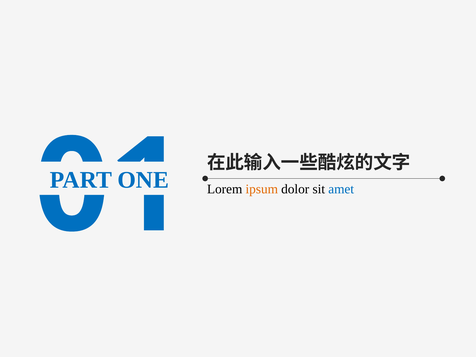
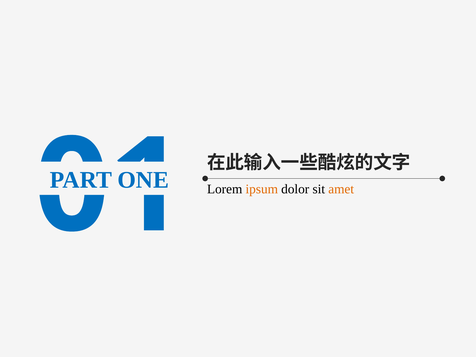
amet colour: blue -> orange (341, 189)
